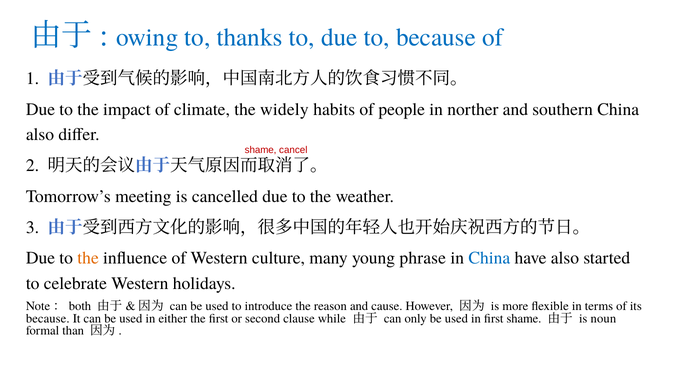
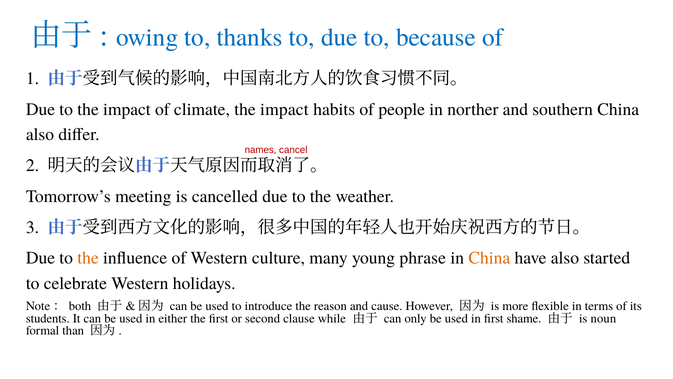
climate the widely: widely -> impact (284, 109)
shame: shame -> names (261, 150)
China colour: blue -> orange (489, 258)
because: because -> students (48, 318)
